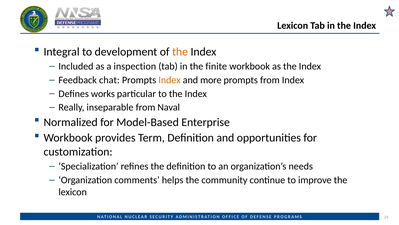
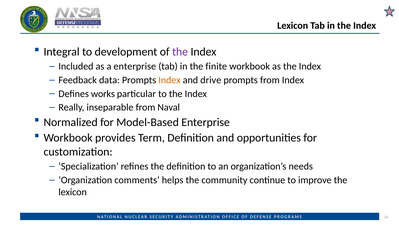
the colour: orange -> purple (180, 52)
a inspection: inspection -> enterprise (135, 66)
chat: chat -> data (109, 80)
more: more -> drive (211, 80)
